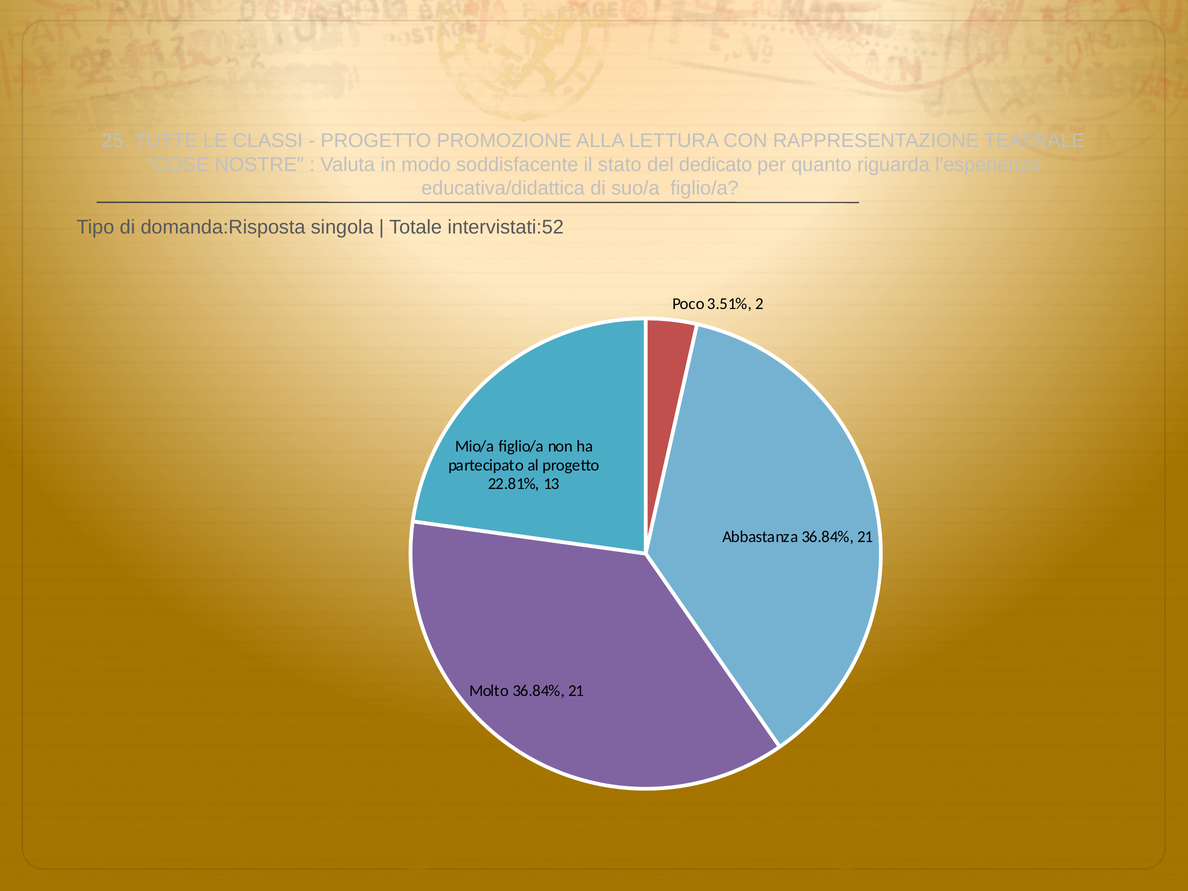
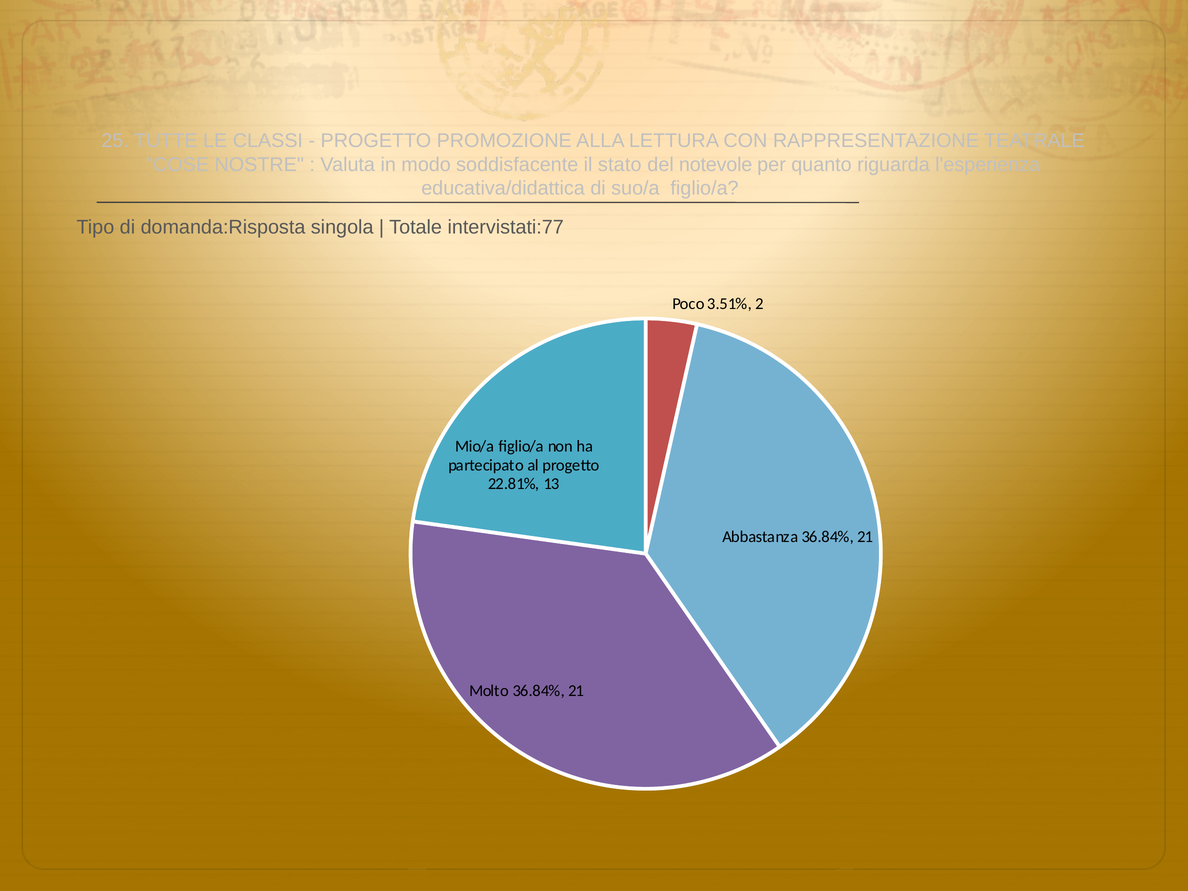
dedicato: dedicato -> notevole (716, 165)
intervistati:52: intervistati:52 -> intervistati:77 (506, 227)
